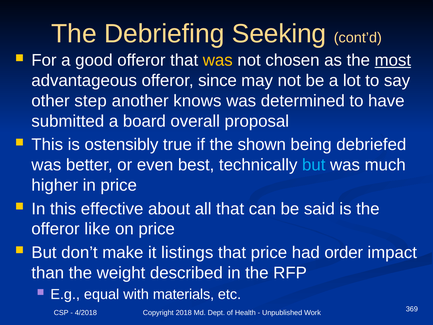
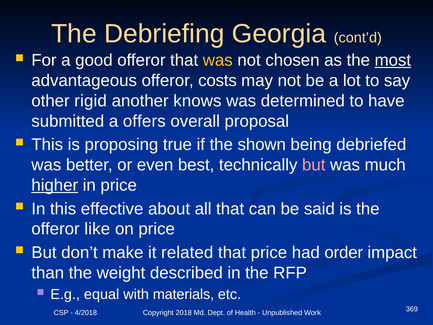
Seeking: Seeking -> Georgia (279, 34)
since: since -> costs (217, 81)
step: step -> rigid (91, 101)
board: board -> offers (144, 121)
ostensibly: ostensibly -> proposing (121, 145)
but colour: light blue -> pink (314, 165)
higher underline: none -> present (55, 185)
listings: listings -> related (187, 252)
